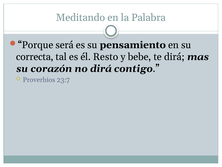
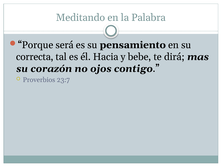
Resto: Resto -> Hacia (106, 57)
no dirá: dirá -> ojos (101, 68)
